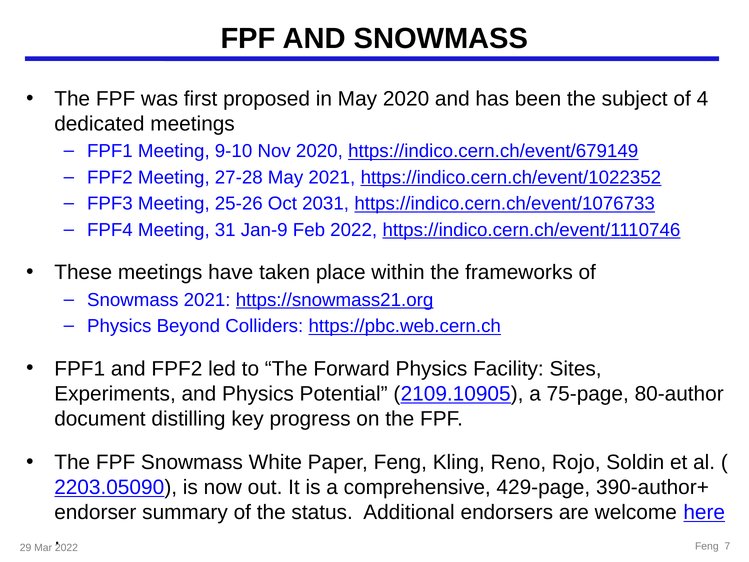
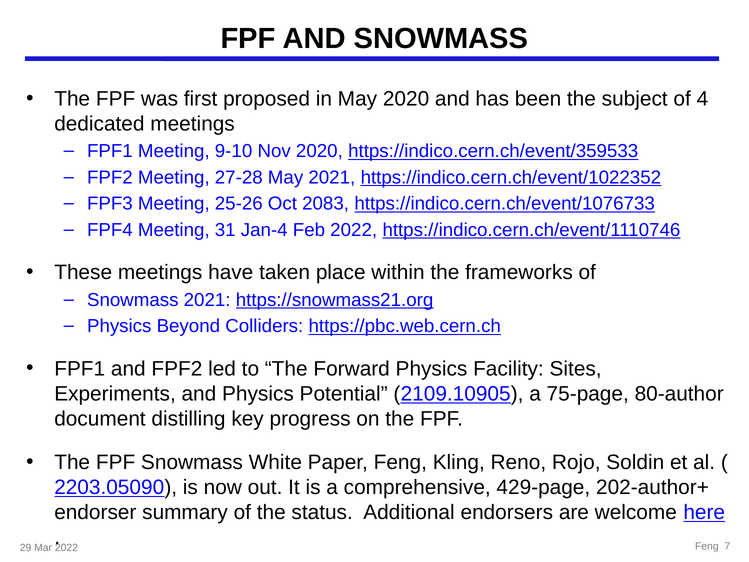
https://indico.cern.ch/event/679149: https://indico.cern.ch/event/679149 -> https://indico.cern.ch/event/359533 (493, 151)
2031: 2031 -> 2083 (326, 204)
Jan-9: Jan-9 -> Jan-4 (264, 230)
390-author+: 390-author+ -> 202-author+ (652, 487)
